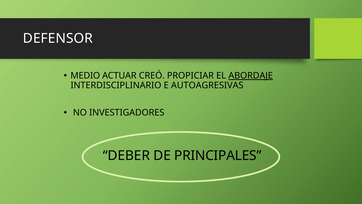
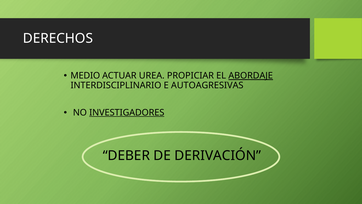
DEFENSOR: DEFENSOR -> DERECHOS (58, 38)
CREÓ: CREÓ -> UREA (152, 76)
INVESTIGADORES underline: none -> present (127, 112)
PRINCIPALES: PRINCIPALES -> DERIVACIÓN (218, 155)
